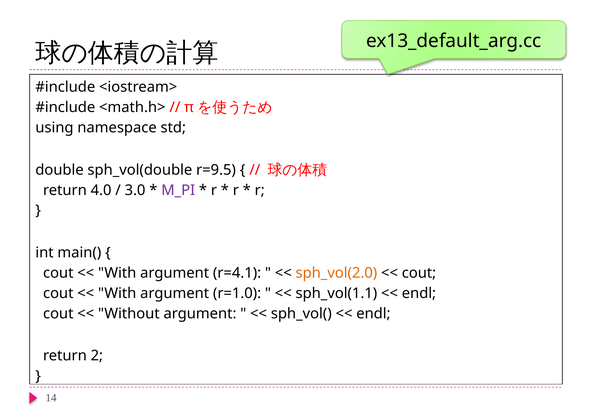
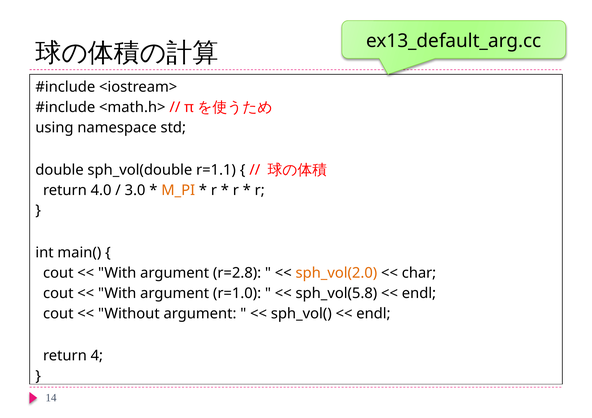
r=9.5: r=9.5 -> r=1.1 (216, 170)
M_PI colour: purple -> orange (178, 190)
r=4.1: r=4.1 -> r=2.8 (237, 273)
cout: cout -> char (419, 273)
sph_vol(1.1: sph_vol(1.1 -> sph_vol(5.8 (336, 294)
2: 2 -> 4 (97, 356)
